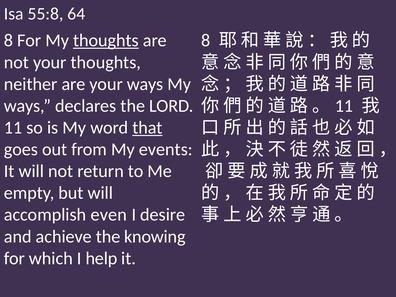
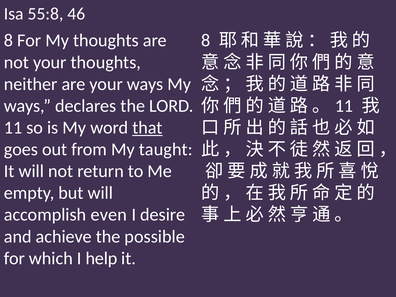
64: 64 -> 46 (76, 14)
thoughts underline: present -> none (106, 41)
events: events -> taught (166, 149)
knowing: knowing -> possible (155, 237)
